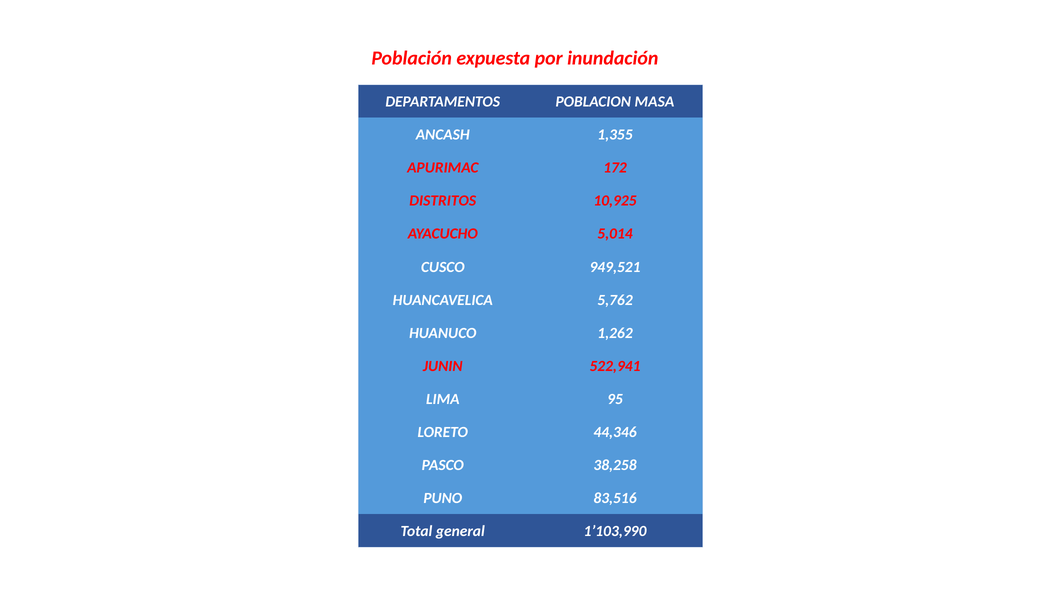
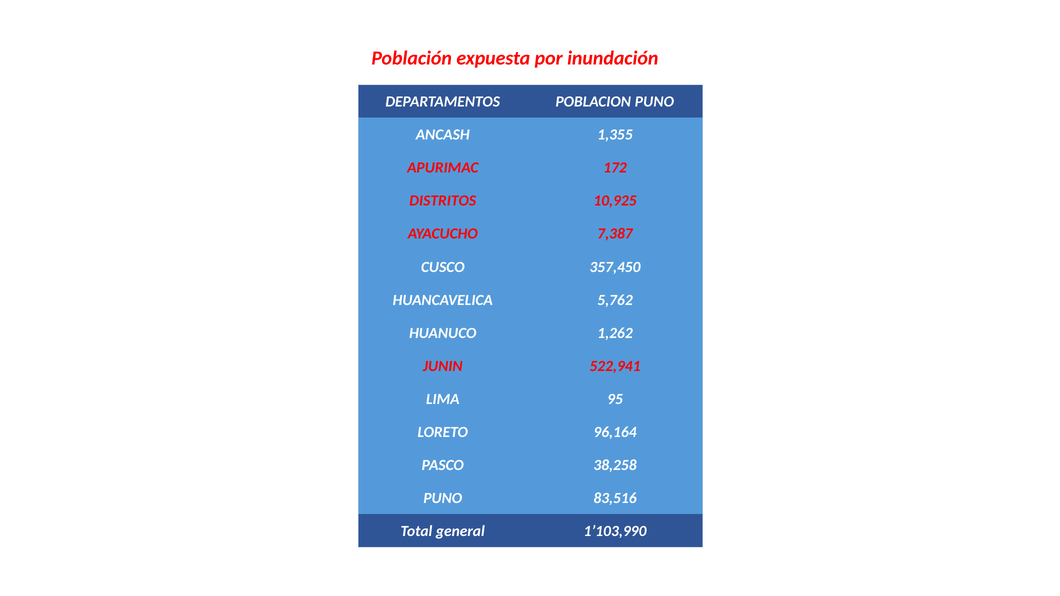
POBLACION MASA: MASA -> PUNO (654, 102)
5,014: 5,014 -> 7,387 (615, 234)
949,521: 949,521 -> 357,450 (615, 267)
44,346: 44,346 -> 96,164 (615, 432)
